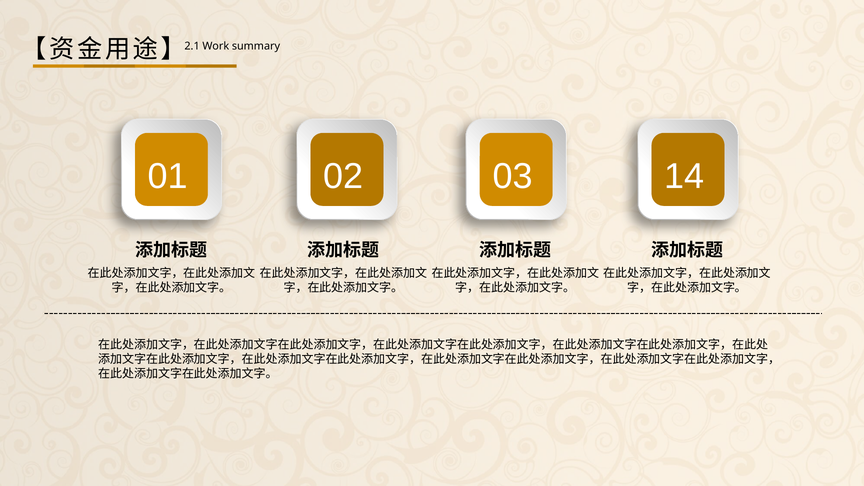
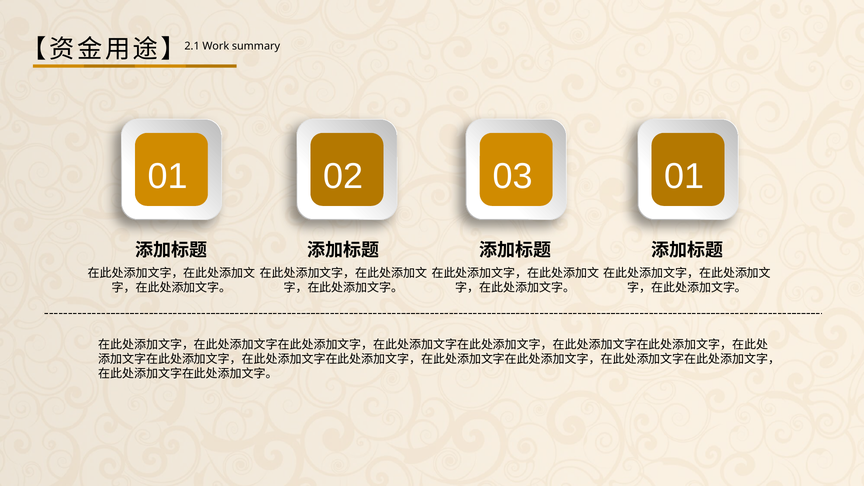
03 14: 14 -> 01 (684, 176)
